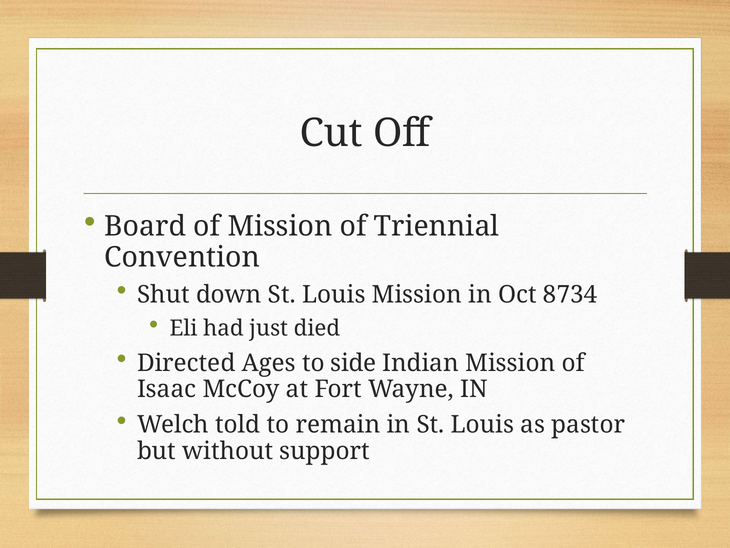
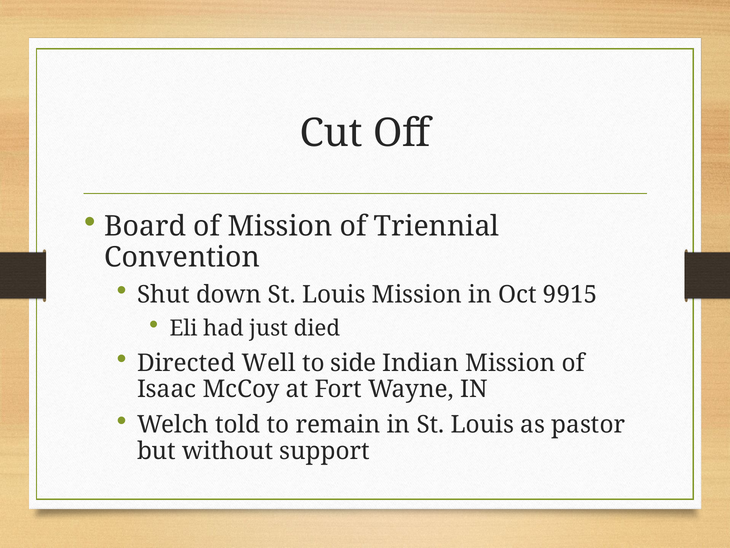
8734: 8734 -> 9915 (570, 294)
Ages: Ages -> Well (269, 363)
